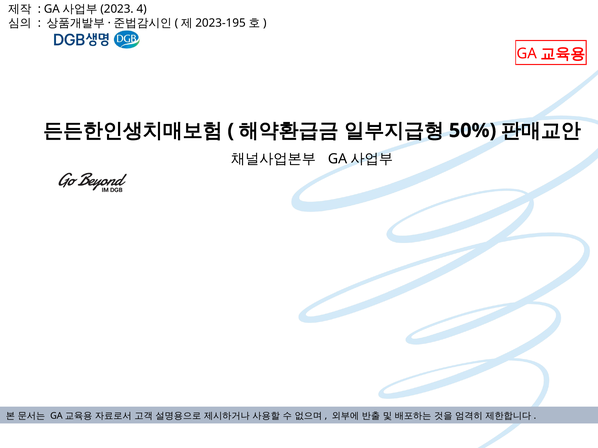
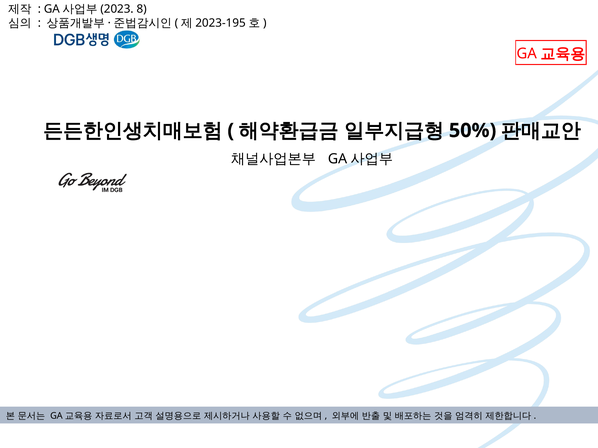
4: 4 -> 8 (142, 9)
